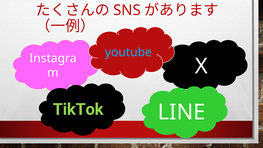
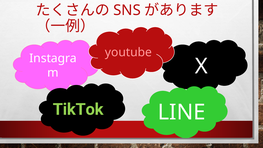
youtube colour: light blue -> pink (128, 52)
